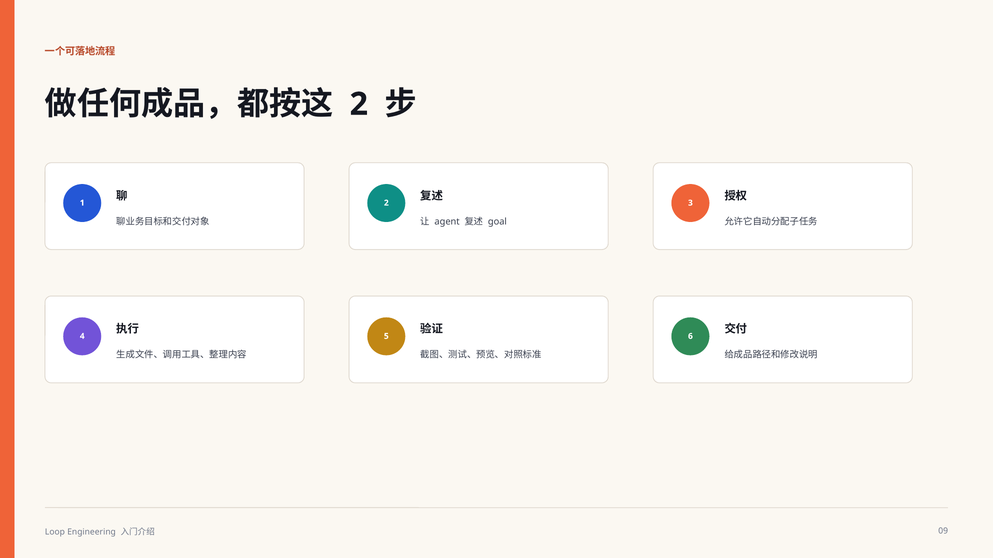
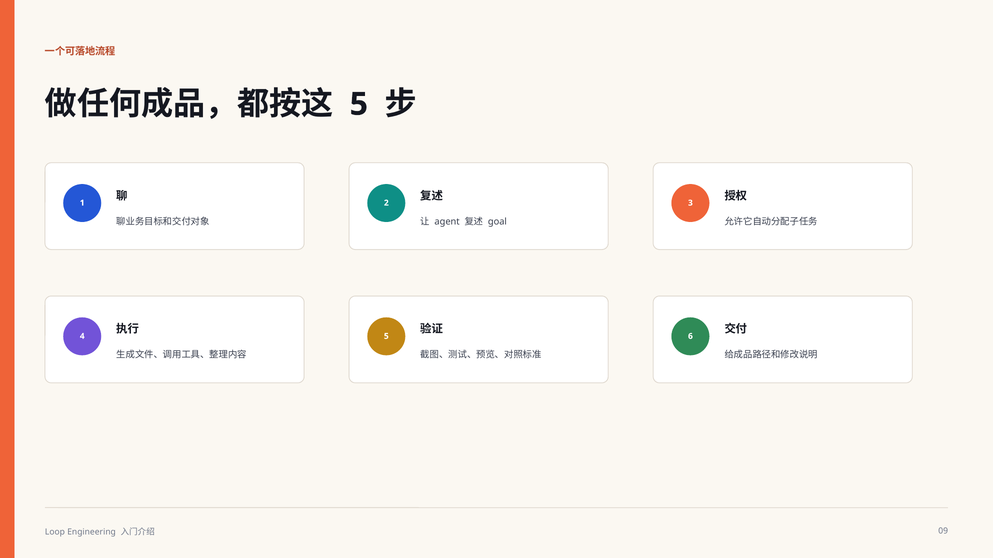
2: 2 -> 5 (359, 104)
